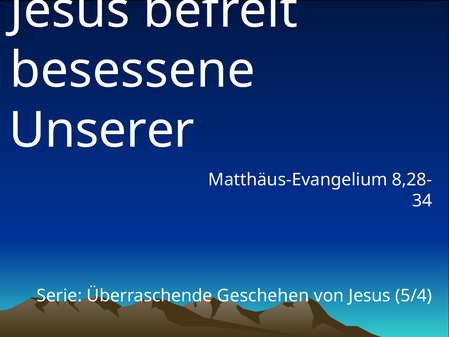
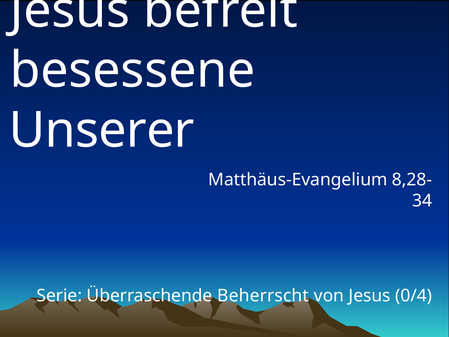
Geschehen: Geschehen -> Beherrscht (263, 295)
5/4: 5/4 -> 0/4 (414, 295)
